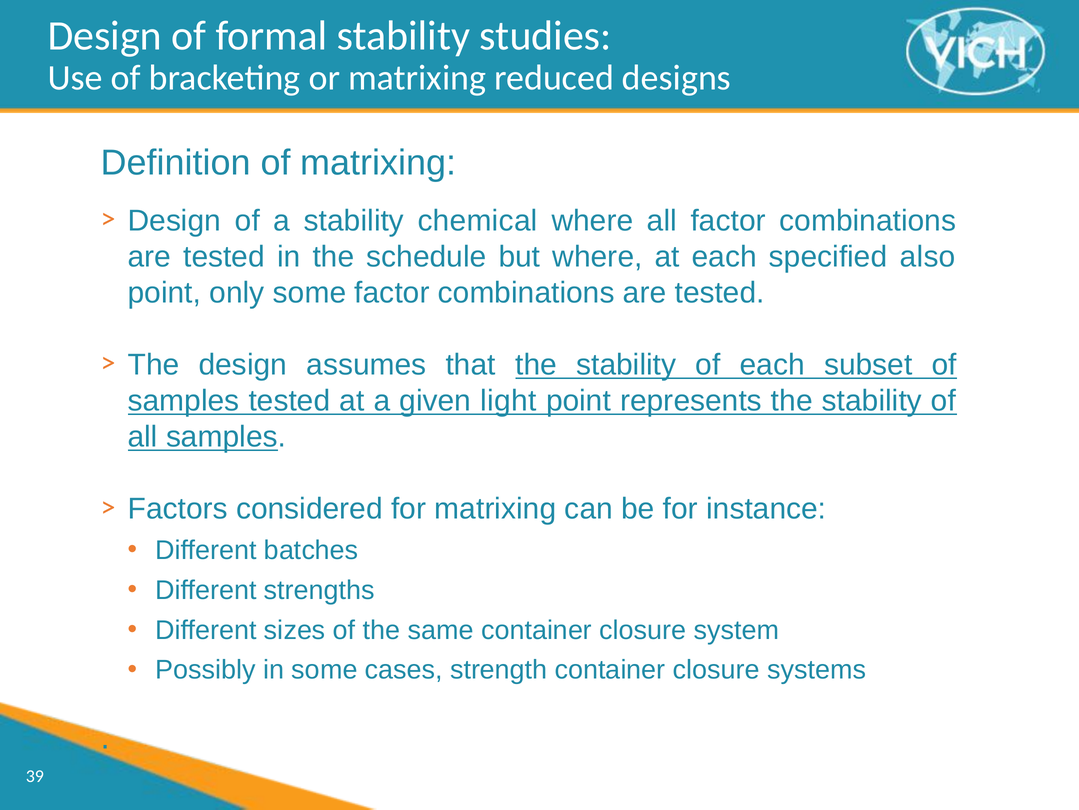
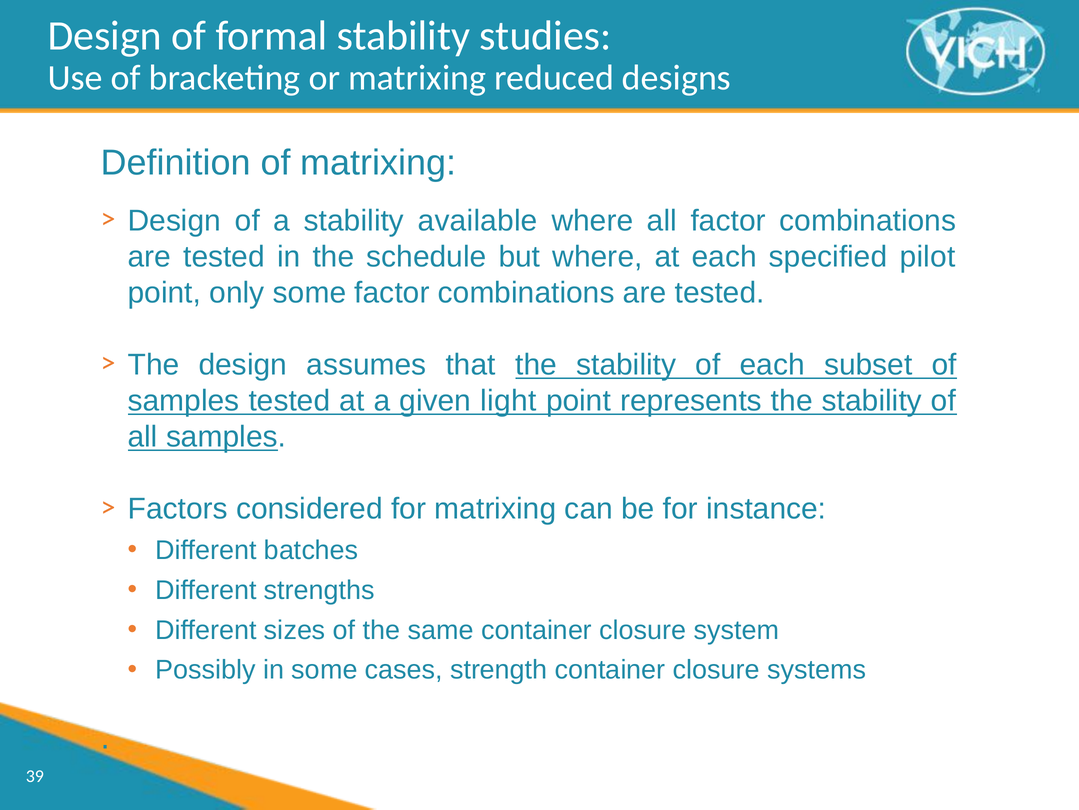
chemical: chemical -> available (478, 221)
also: also -> pilot (928, 257)
